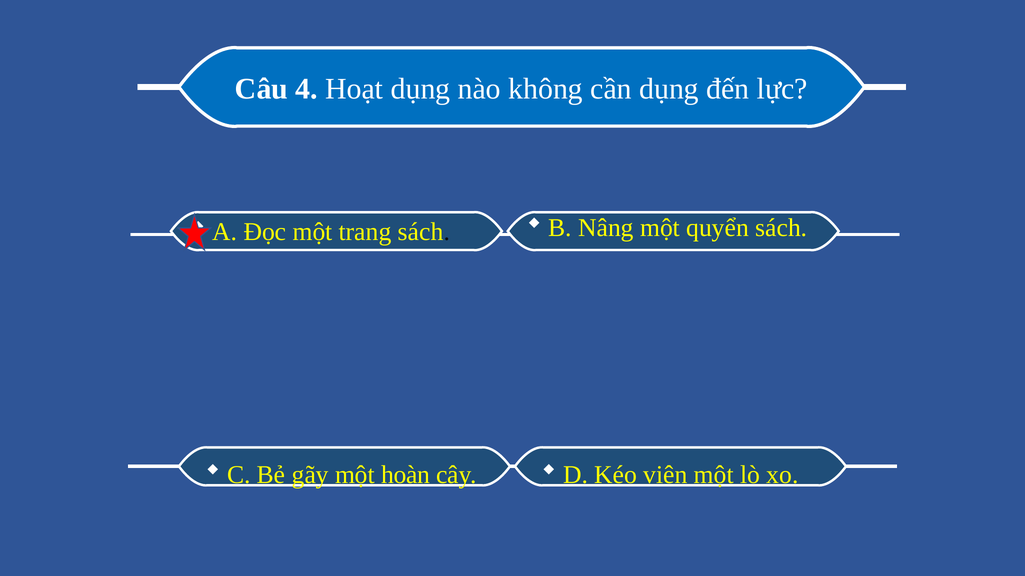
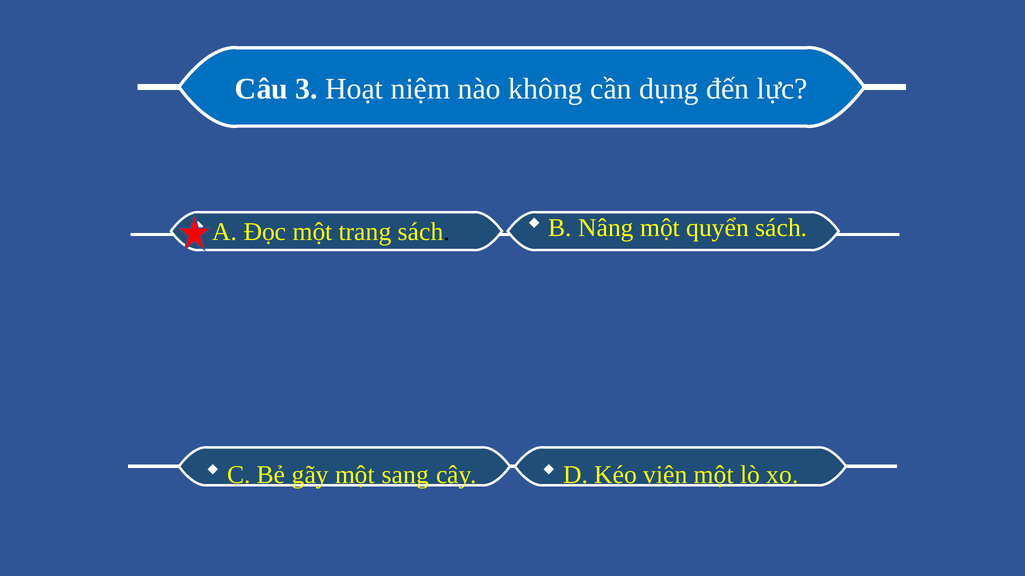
4: 4 -> 3 (307, 89)
Hoạt dụng: dụng -> niệm (421, 89)
hoàn: hoàn -> sang (405, 475)
